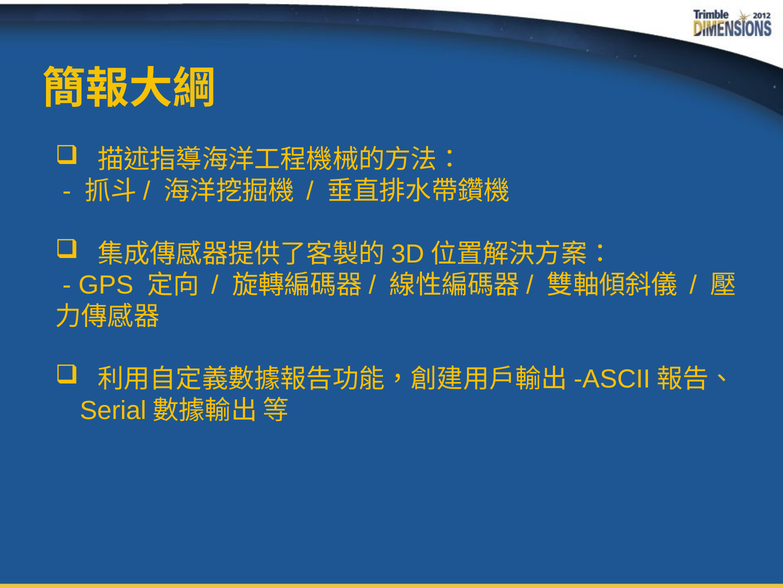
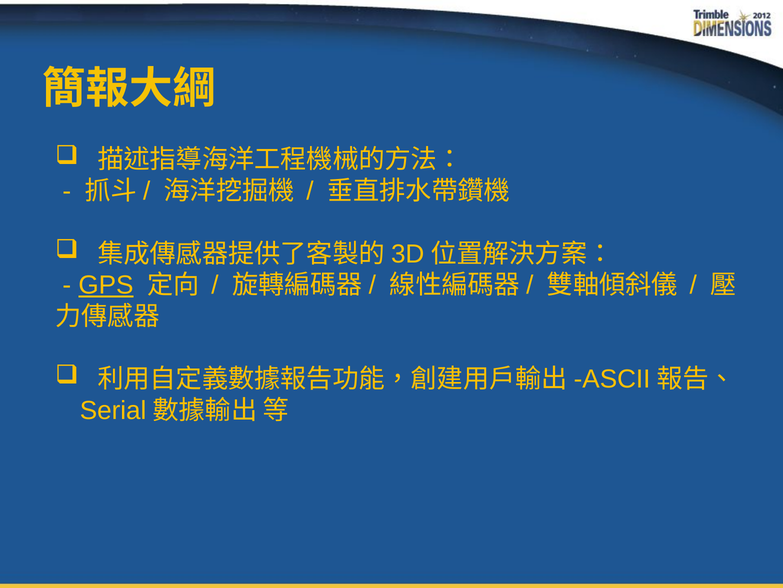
GPS underline: none -> present (106, 285)
